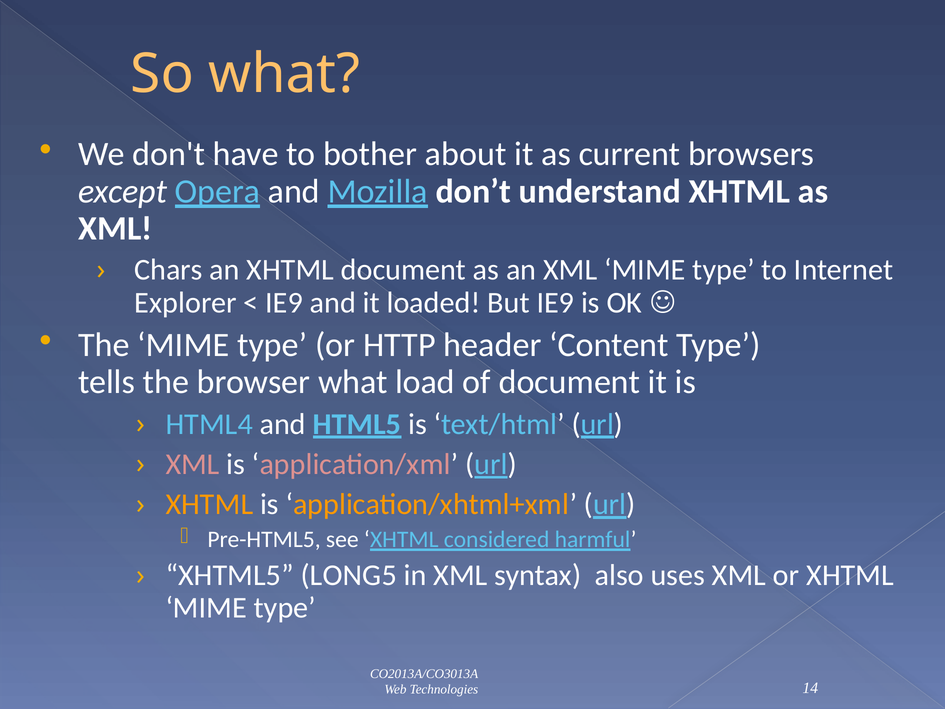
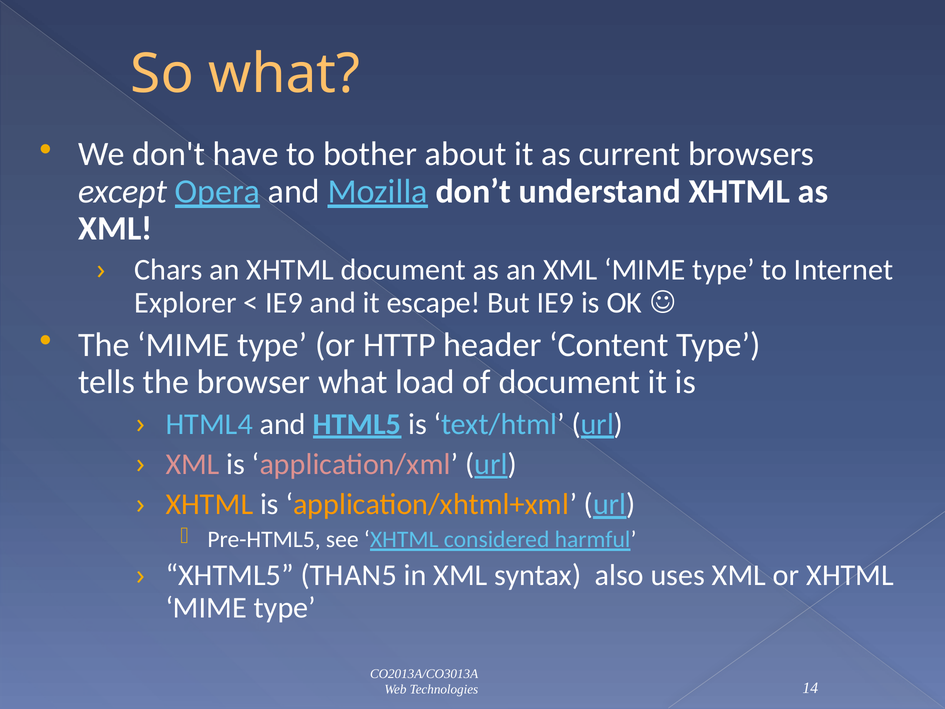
loaded: loaded -> escape (434, 302)
LONG5: LONG5 -> THAN5 (349, 575)
